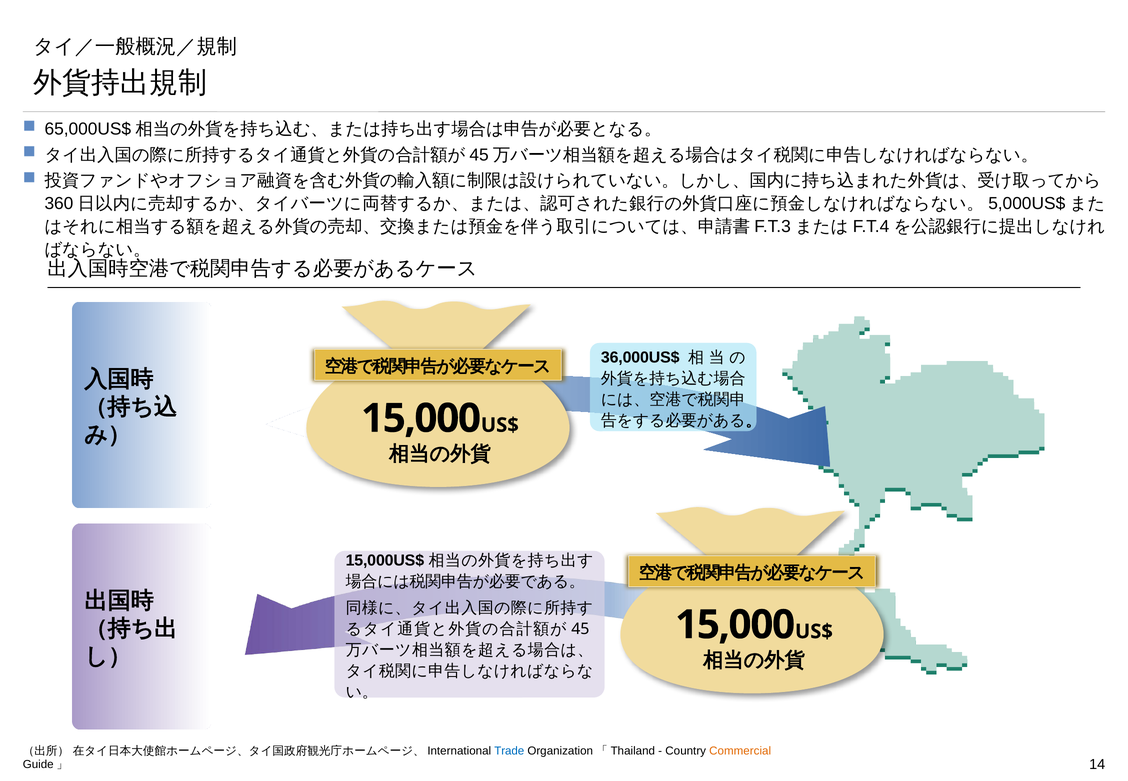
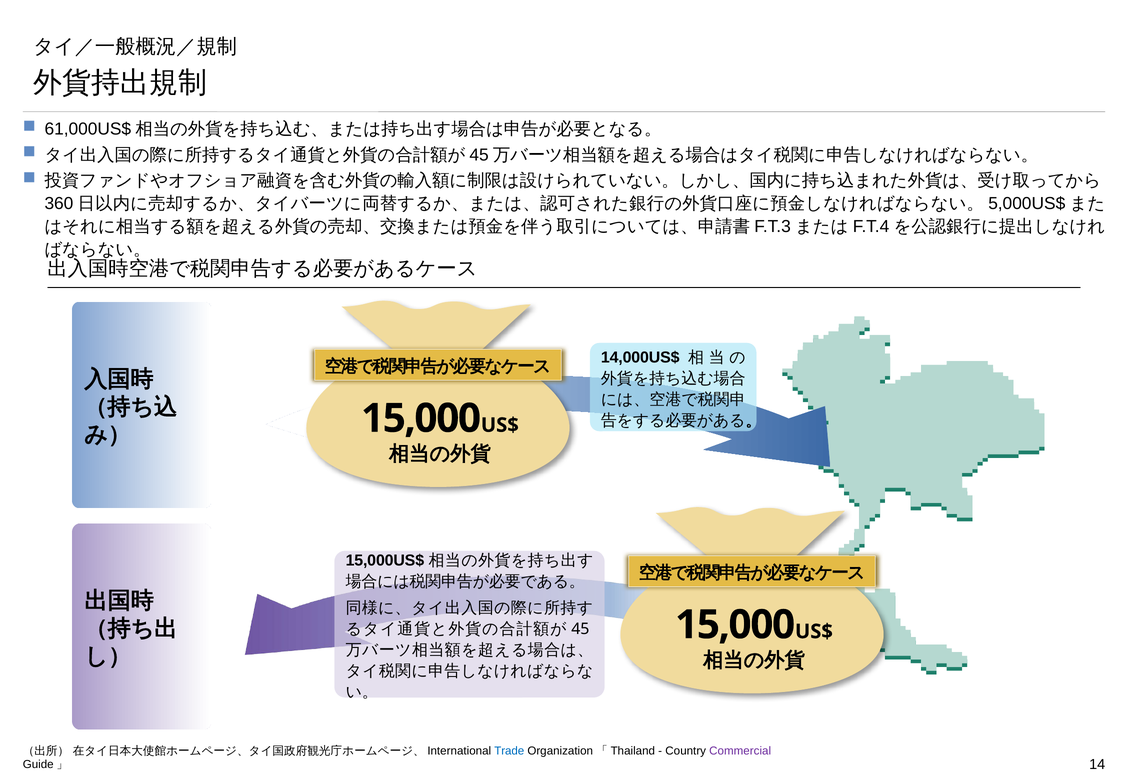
65,000US$: 65,000US$ -> 61,000US$ (88, 129)
36,000US$: 36,000US$ -> 14,000US$ (640, 358)
Commercial colour: orange -> purple (740, 751)
